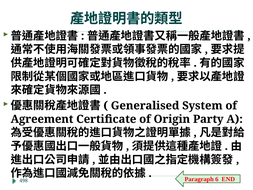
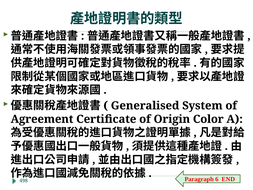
Party: Party -> Color (208, 119)
